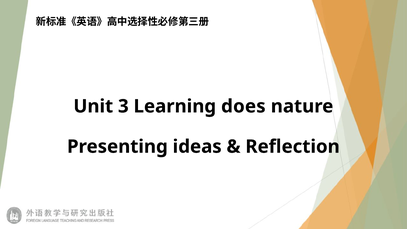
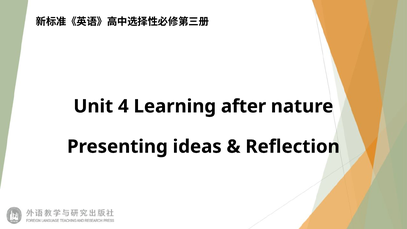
3: 3 -> 4 (123, 106)
does: does -> after (244, 106)
